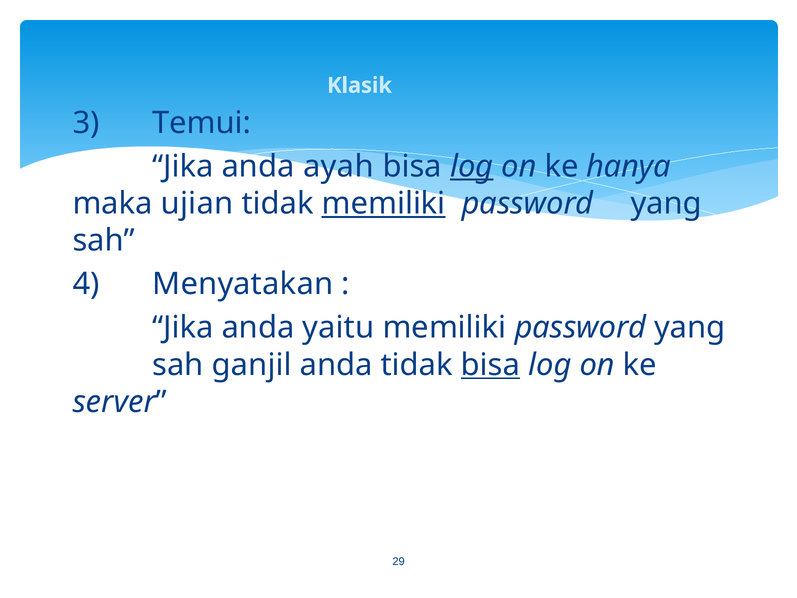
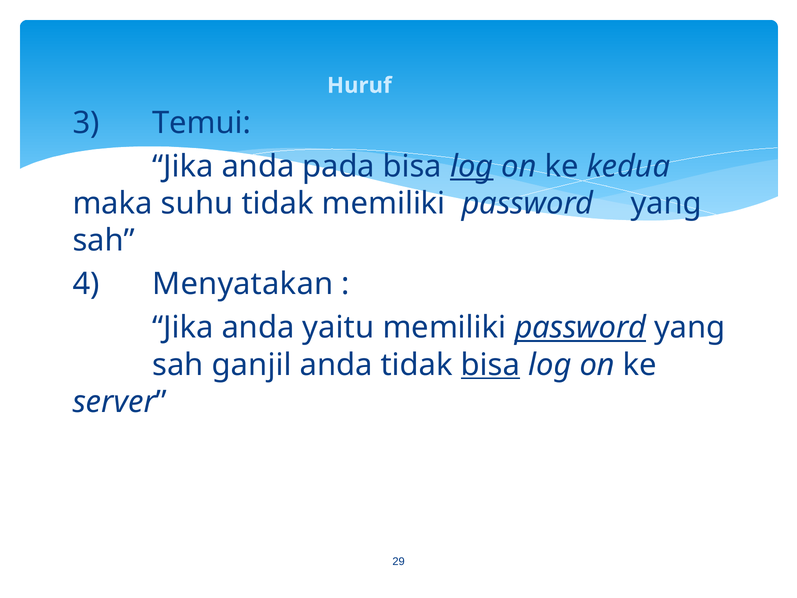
Klasik: Klasik -> Huruf (359, 85)
ayah: ayah -> pada (339, 166)
hanya: hanya -> kedua (628, 166)
ujian: ujian -> suhu (197, 203)
memiliki underline: present -> none (384, 203)
password underline: none -> present (580, 327)
